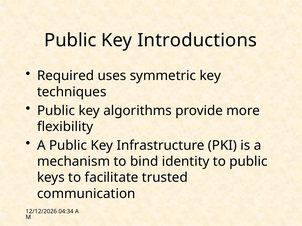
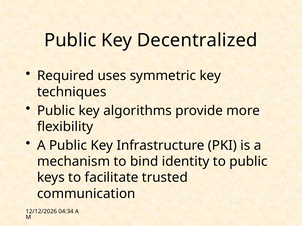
Introductions: Introductions -> Decentralized (197, 40)
